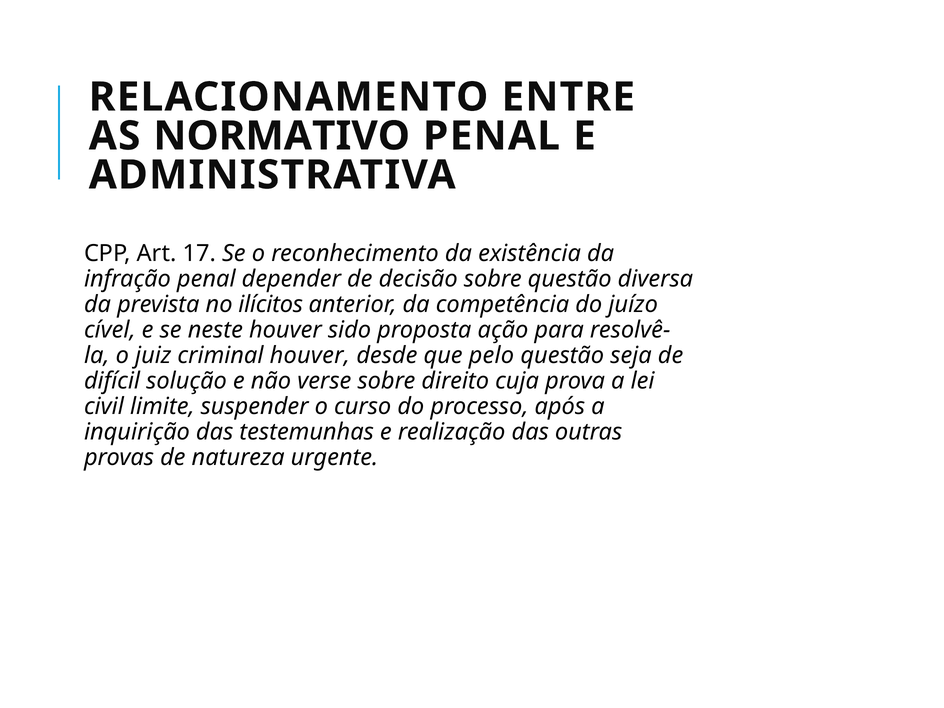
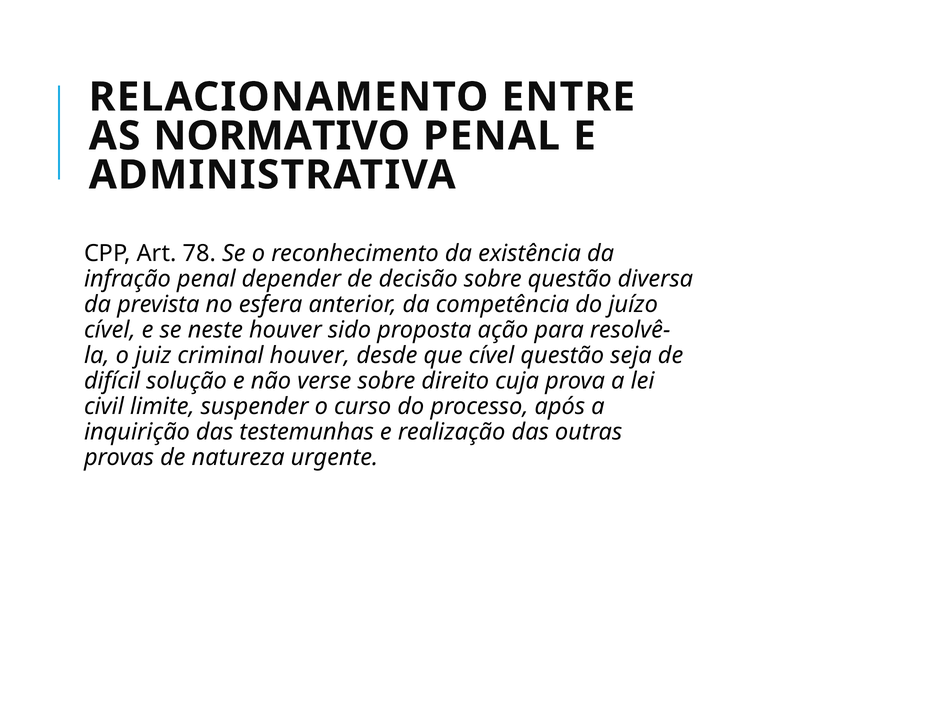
17: 17 -> 78 (199, 253)
ilícitos: ilícitos -> esfera (271, 304)
que pelo: pelo -> cível (492, 355)
